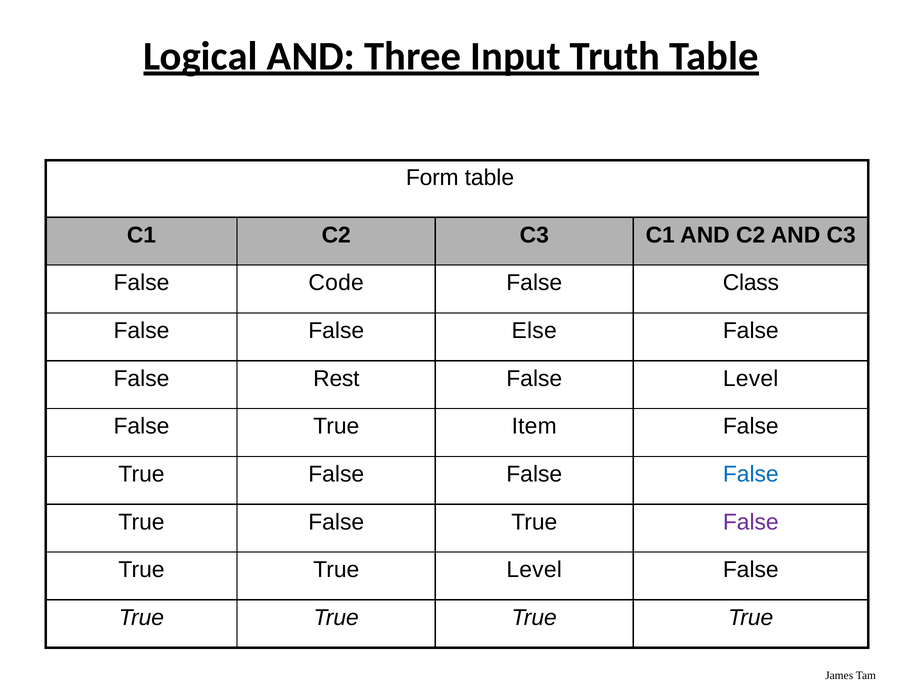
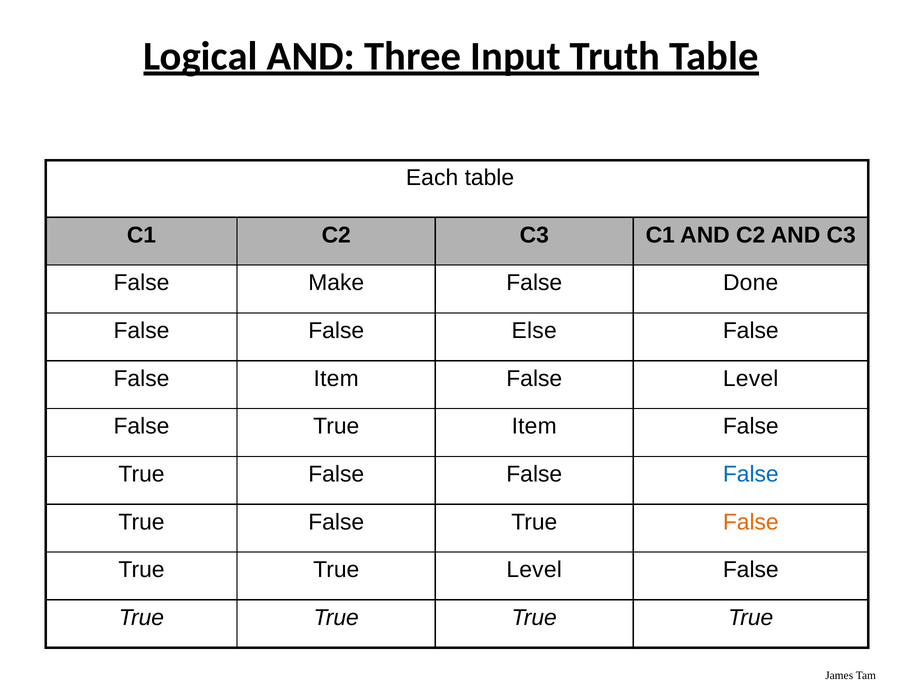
Form: Form -> Each (432, 178)
Code: Code -> Make (336, 283)
Class: Class -> Done (751, 283)
False Rest: Rest -> Item (336, 378)
False colour: purple -> orange (751, 522)
